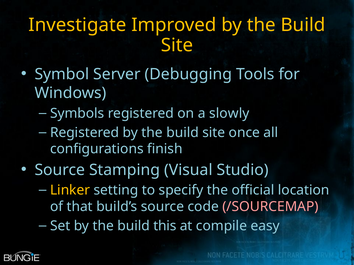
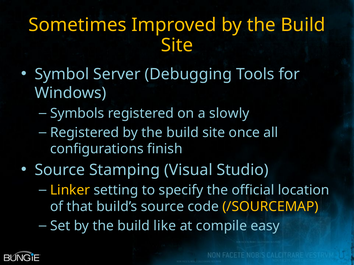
Investigate: Investigate -> Sometimes (77, 25)
/SOURCEMAP colour: pink -> yellow (270, 207)
this: this -> like (165, 226)
